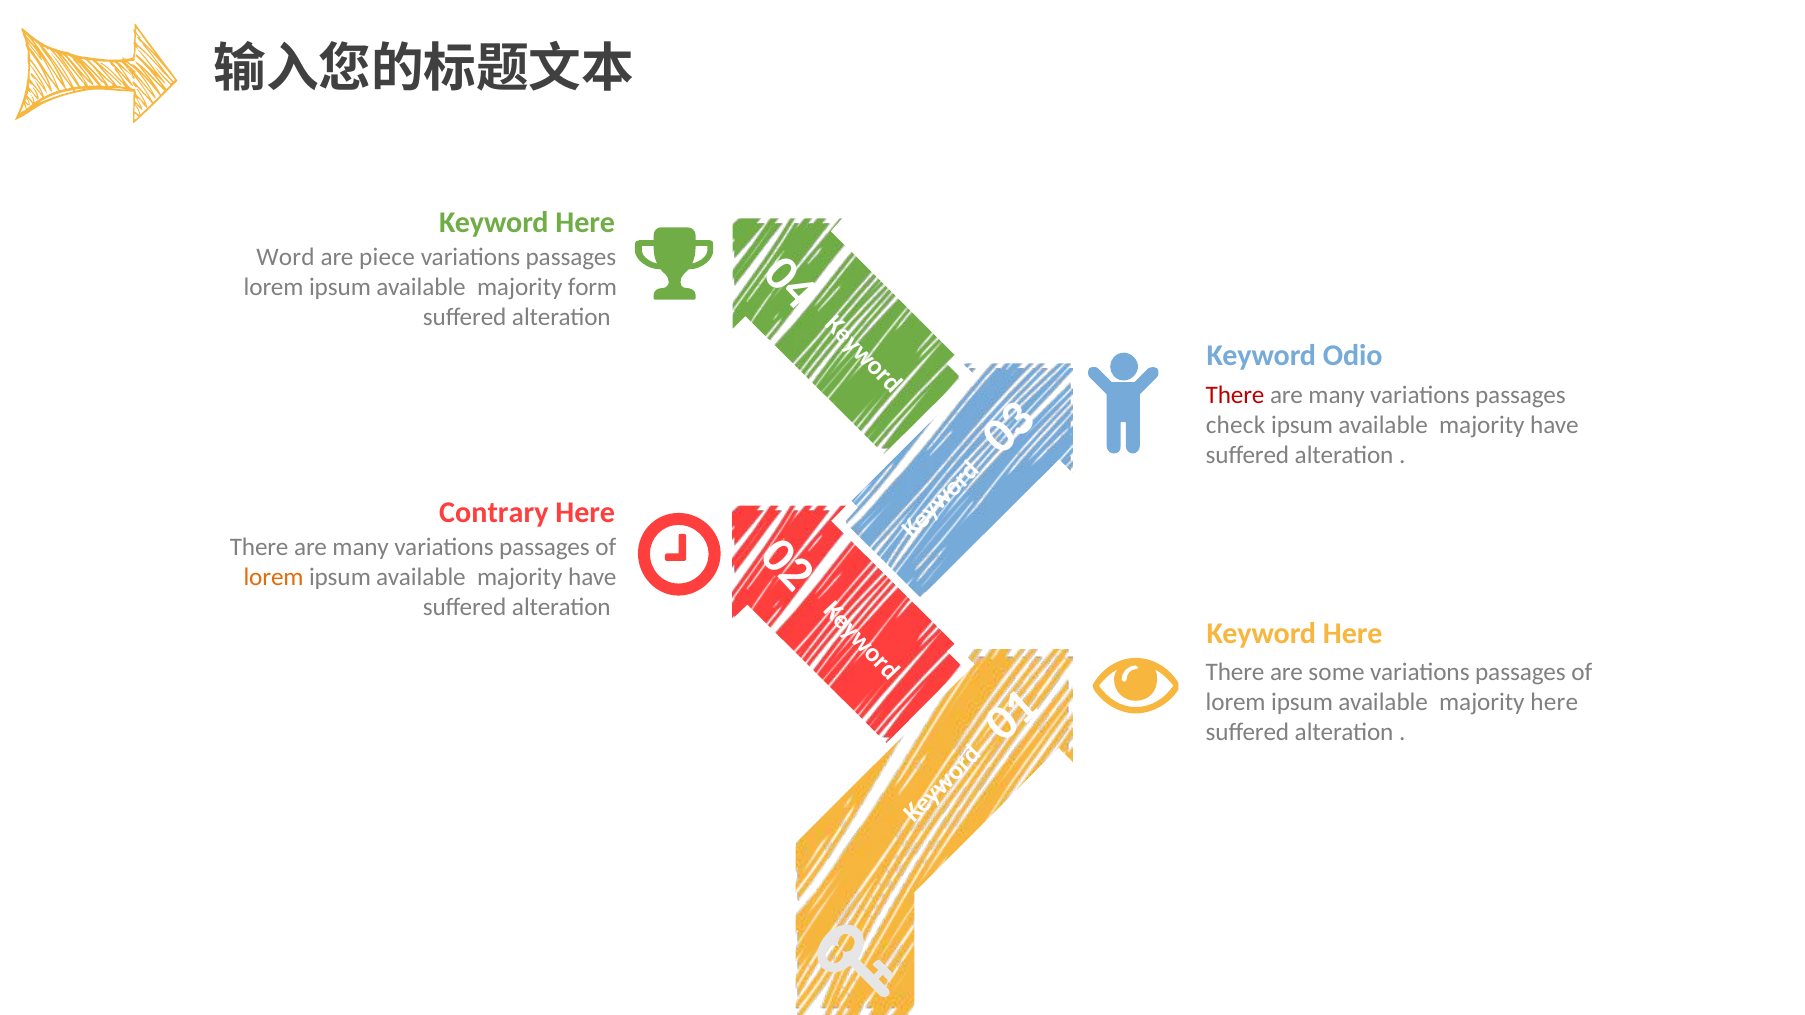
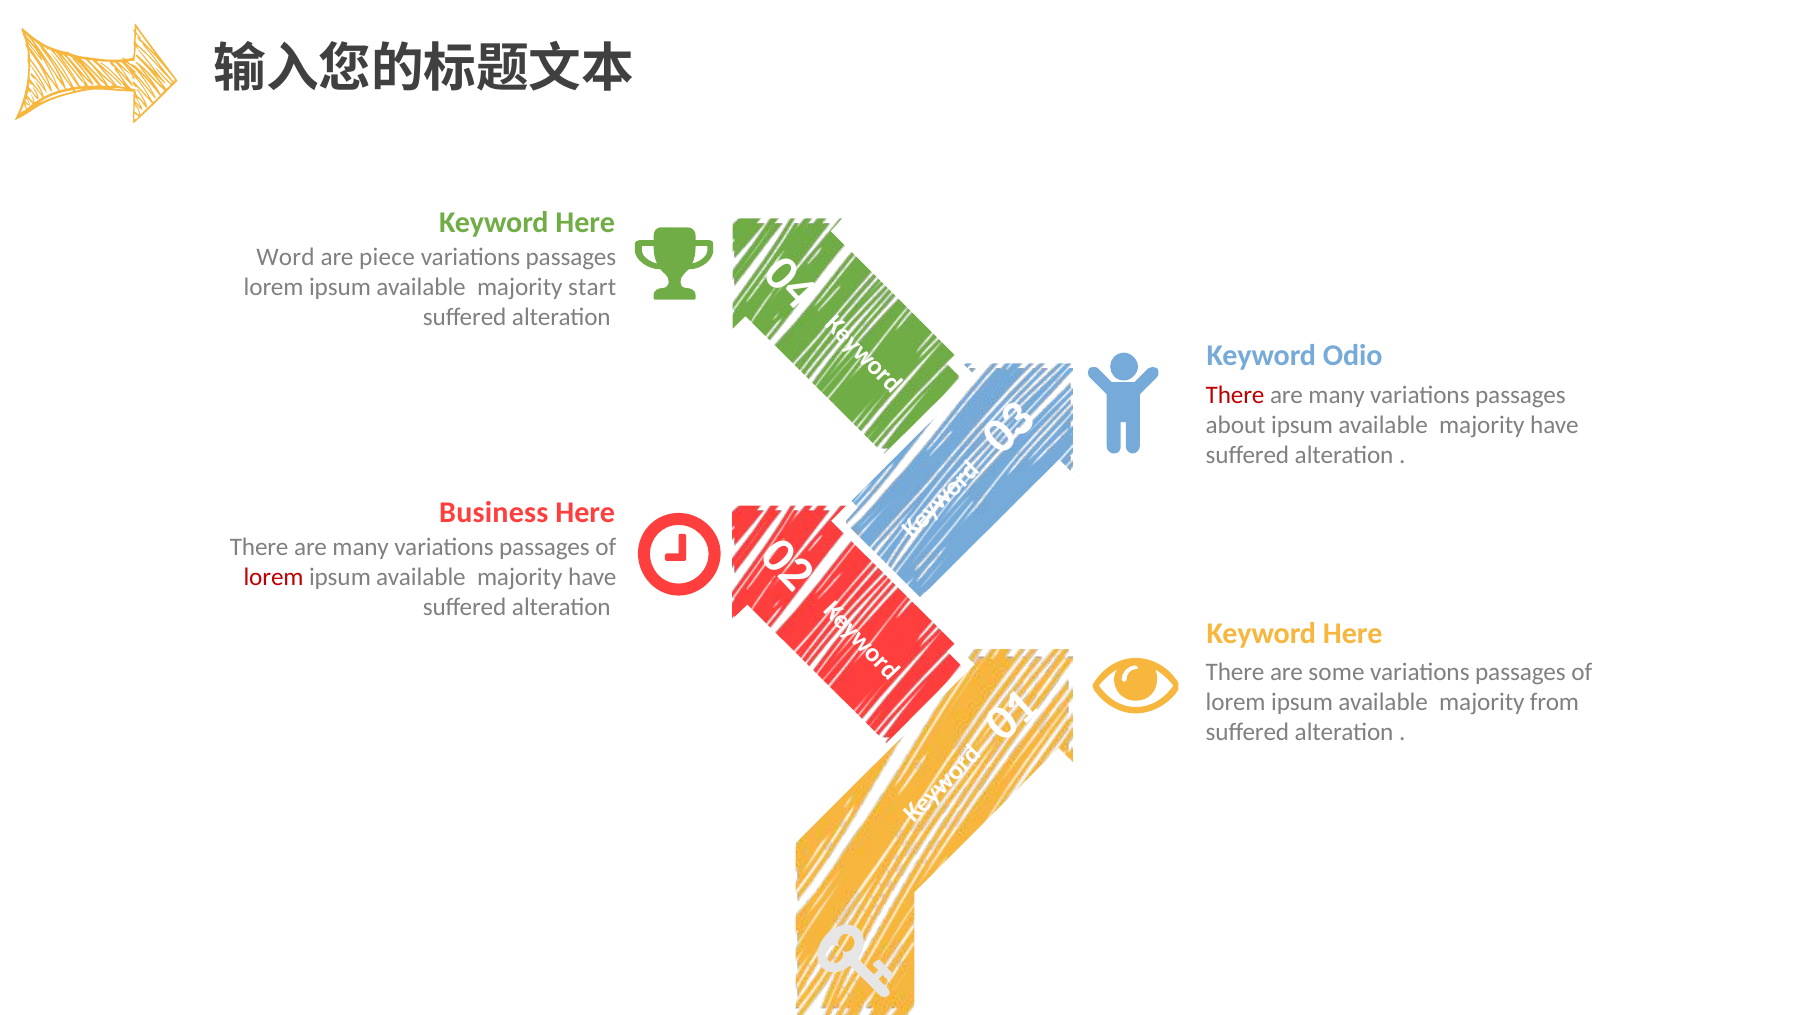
form: form -> start (592, 287)
check: check -> about (1236, 425)
Contrary: Contrary -> Business (494, 513)
lorem colour: orange -> red (274, 577)
majority here: here -> from (1555, 702)
